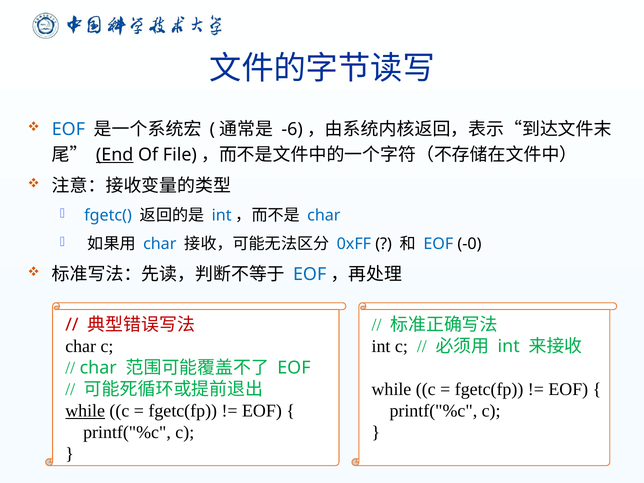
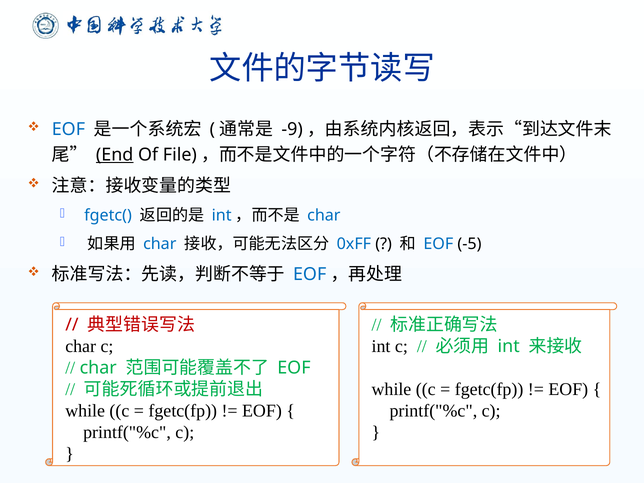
-6: -6 -> -9 (292, 129)
-0: -0 -> -5 (469, 244)
while underline: present -> none (85, 411)
